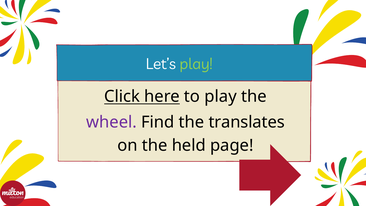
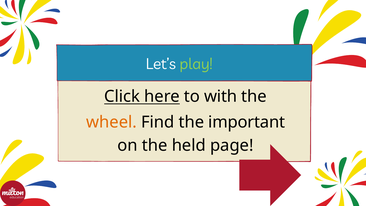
to play: play -> with (221, 96)
wheel colour: purple -> orange (112, 122)
translates: translates -> important (247, 122)
